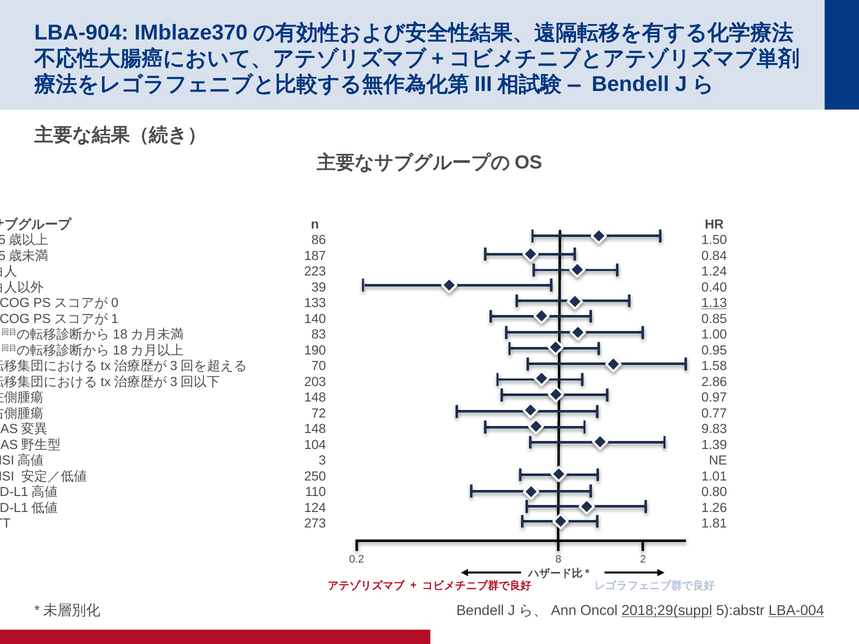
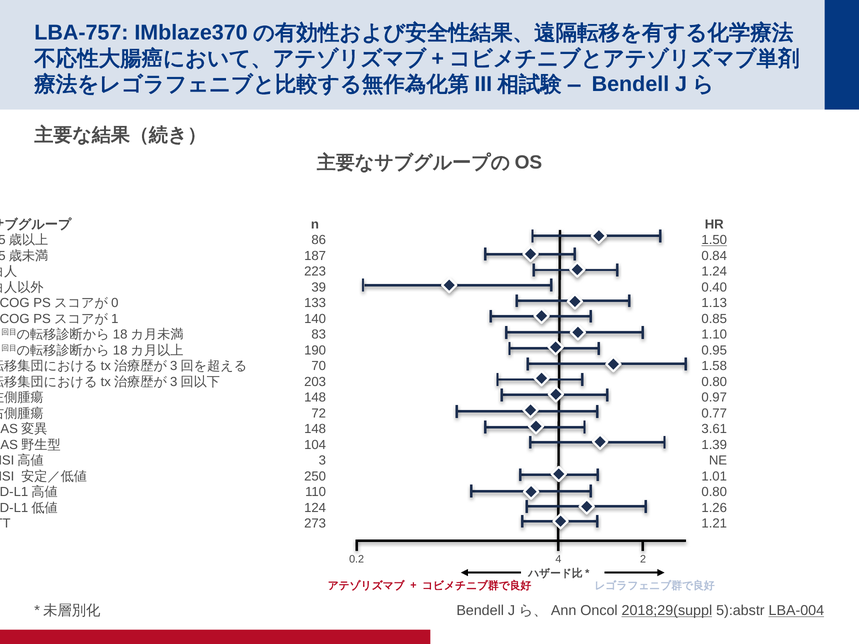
LBA-904: LBA-904 -> LBA-757 (81, 33)
1.50 underline: none -> present (714, 240)
1.13 underline: present -> none (714, 303)
1.00: 1.00 -> 1.10 (714, 335)
2.86: 2.86 -> 0.80 (714, 382)
9.83: 9.83 -> 3.61 (714, 429)
1.81: 1.81 -> 1.21 (714, 524)
8: 8 -> 4 (558, 560)
